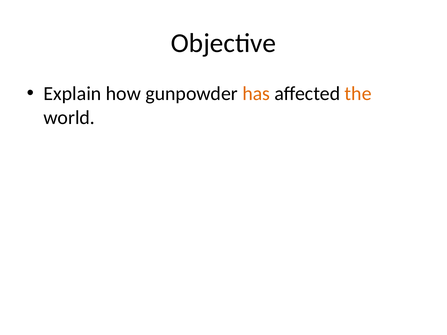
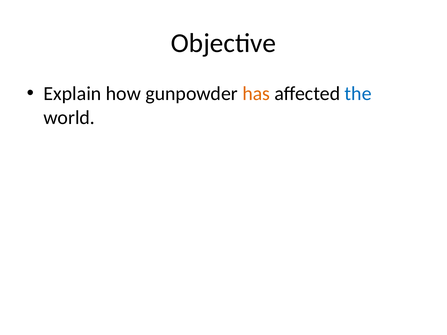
the colour: orange -> blue (358, 94)
